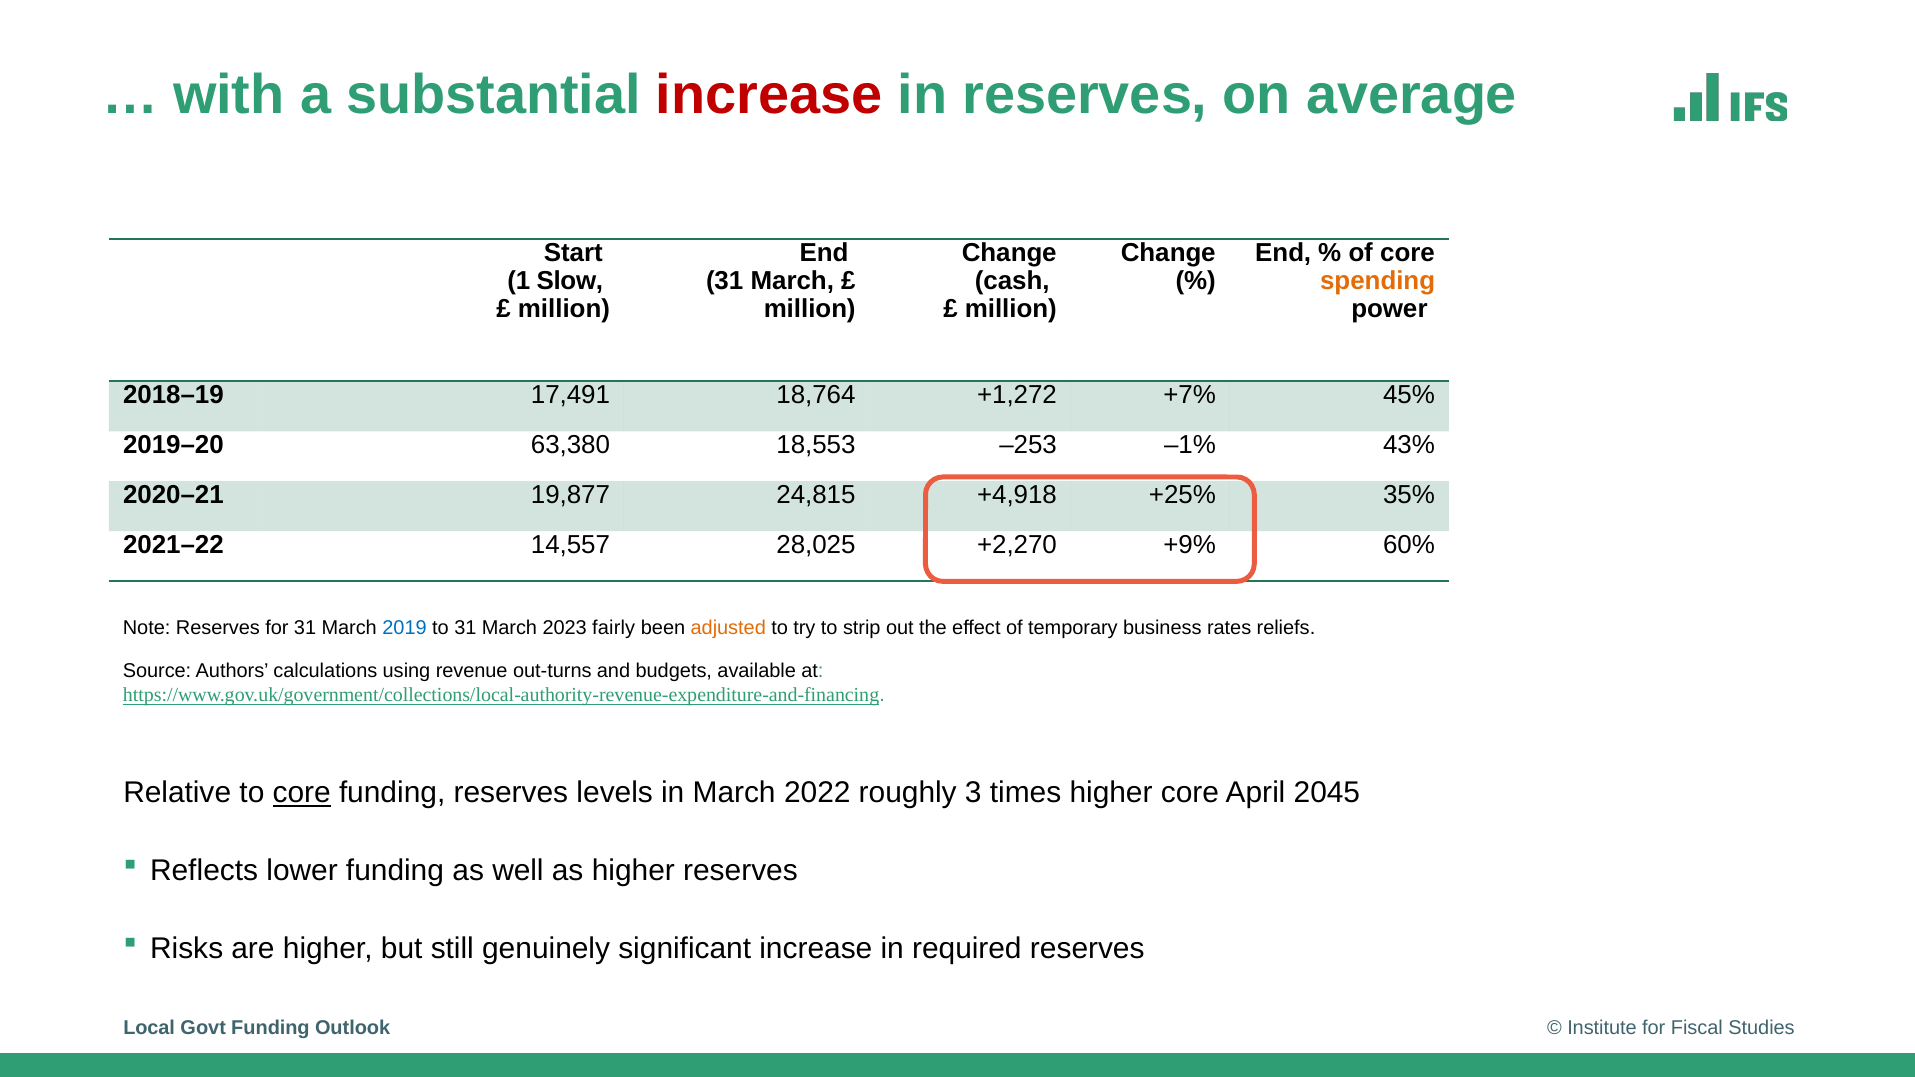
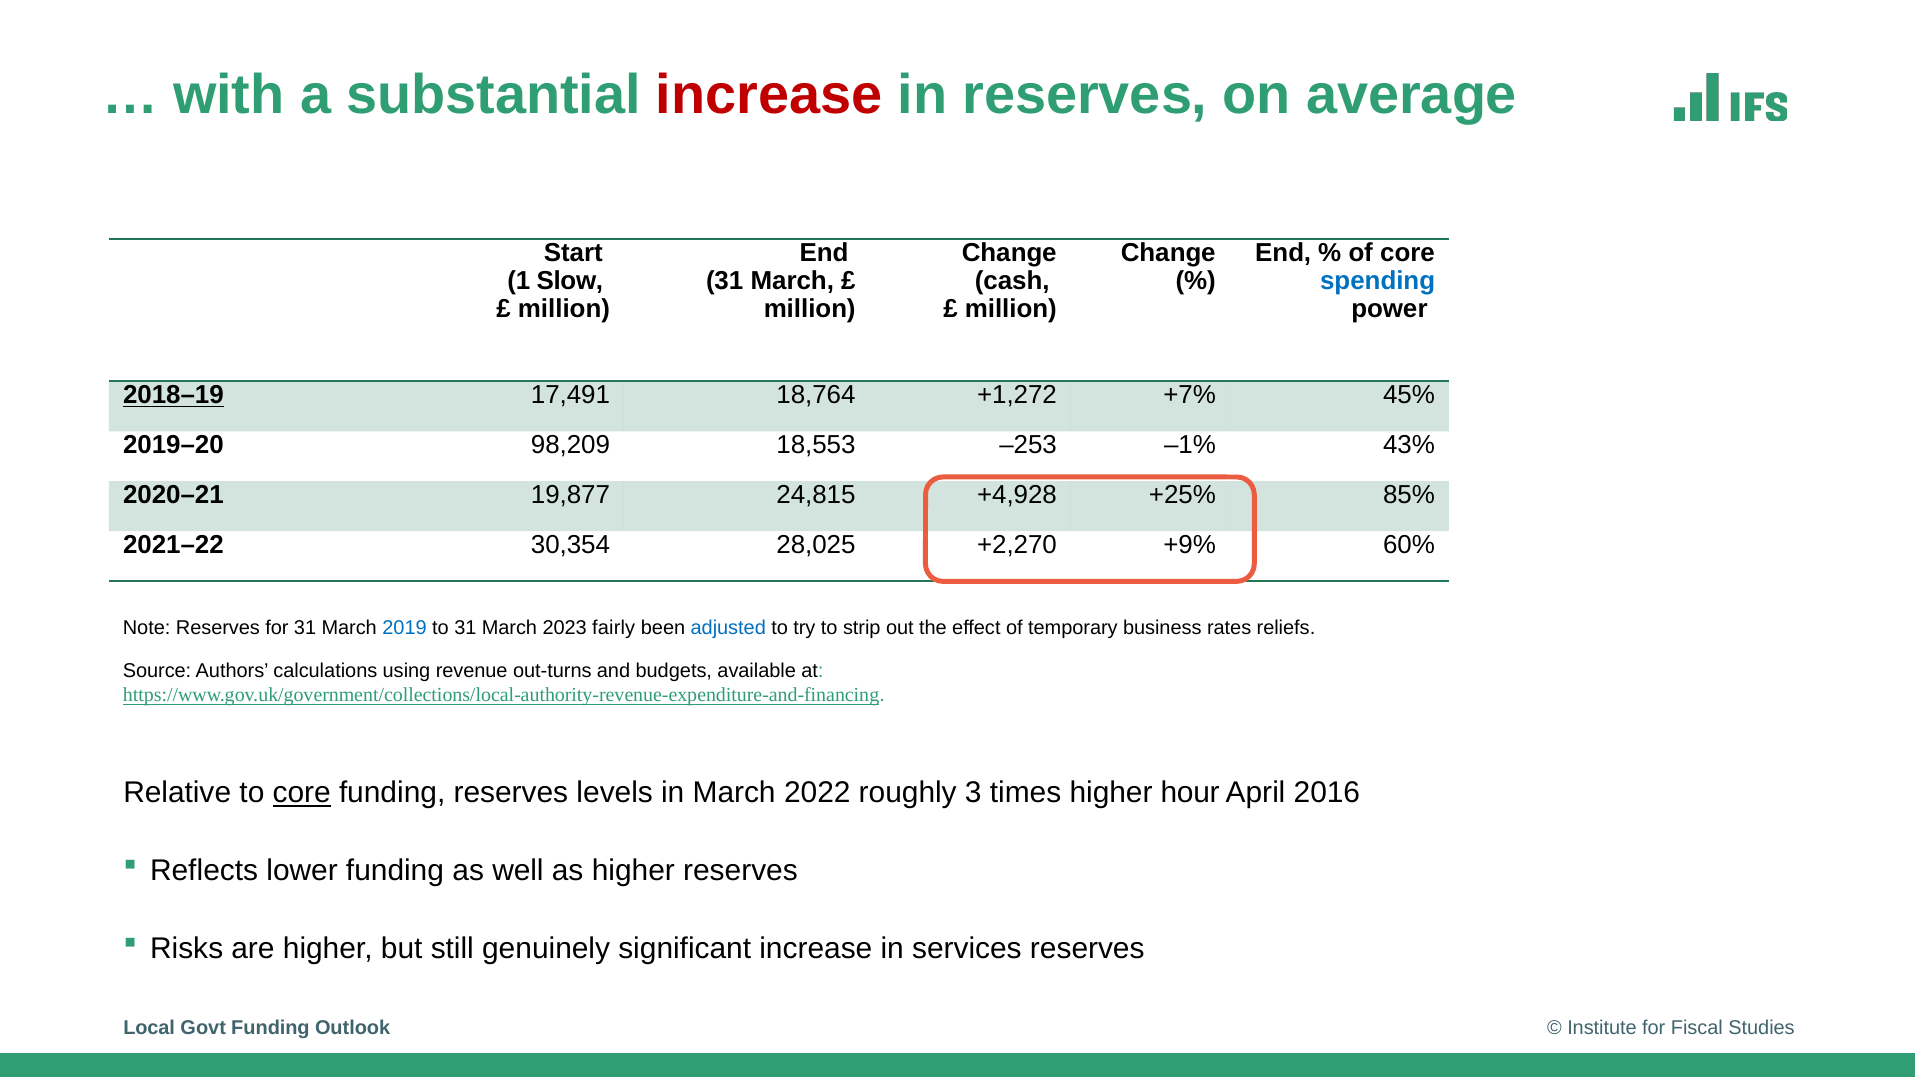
spending colour: orange -> blue (1378, 281)
2018–19 underline: none -> present (173, 395)
63,380: 63,380 -> 98,209 (570, 445)
+4,918: +4,918 -> +4,928 (1017, 495)
35%: 35% -> 85% (1409, 495)
14,557: 14,557 -> 30,354 (570, 545)
adjusted colour: orange -> blue (728, 628)
higher core: core -> hour (1190, 793)
2045: 2045 -> 2016 (1327, 793)
required: required -> services (967, 949)
